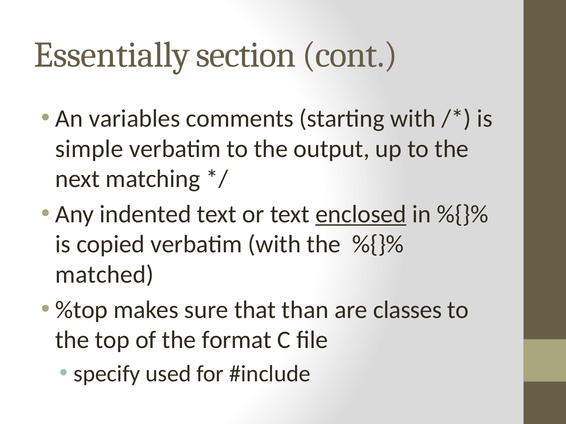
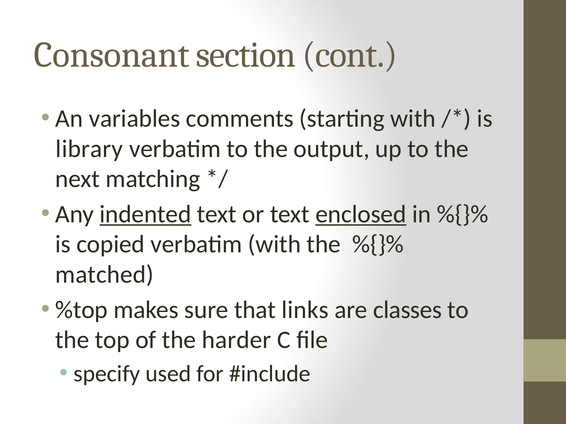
Essentially: Essentially -> Consonant (112, 55)
simple: simple -> library (89, 149)
indented underline: none -> present (145, 214)
than: than -> links (305, 310)
format: format -> harder (237, 340)
